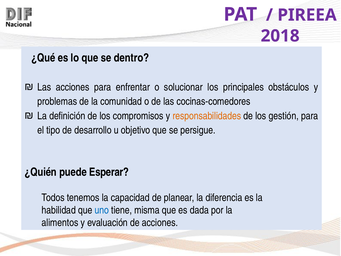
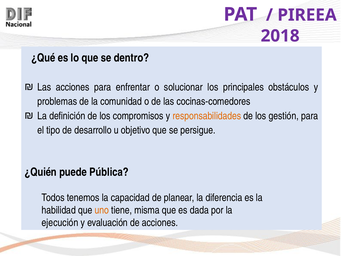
Esperar: Esperar -> Pública (109, 172)
uno colour: blue -> orange (102, 210)
alimentos: alimentos -> ejecución (60, 223)
